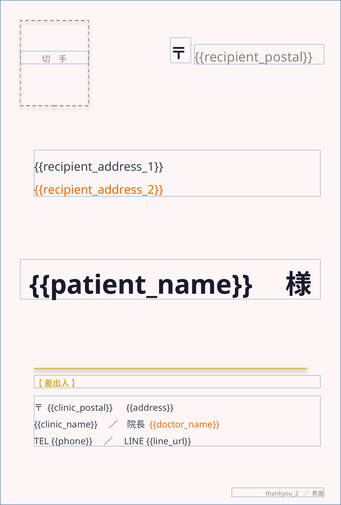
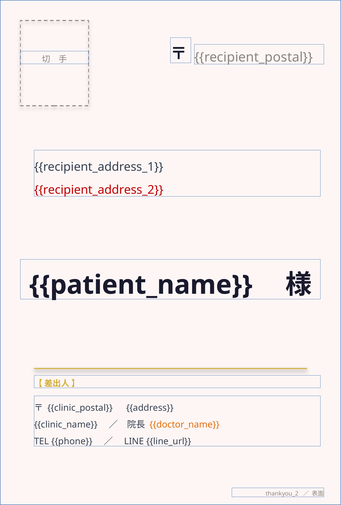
recipient_address_2 colour: orange -> red (99, 190)
